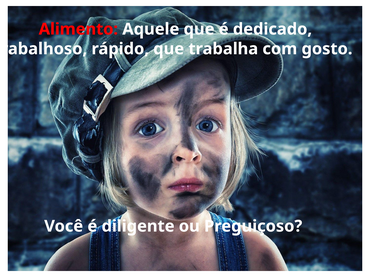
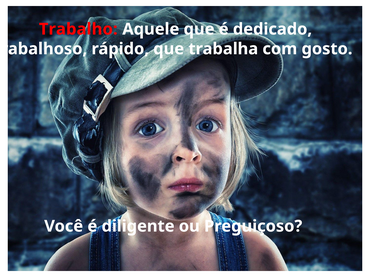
Alimento: Alimento -> Trabalho (78, 29)
